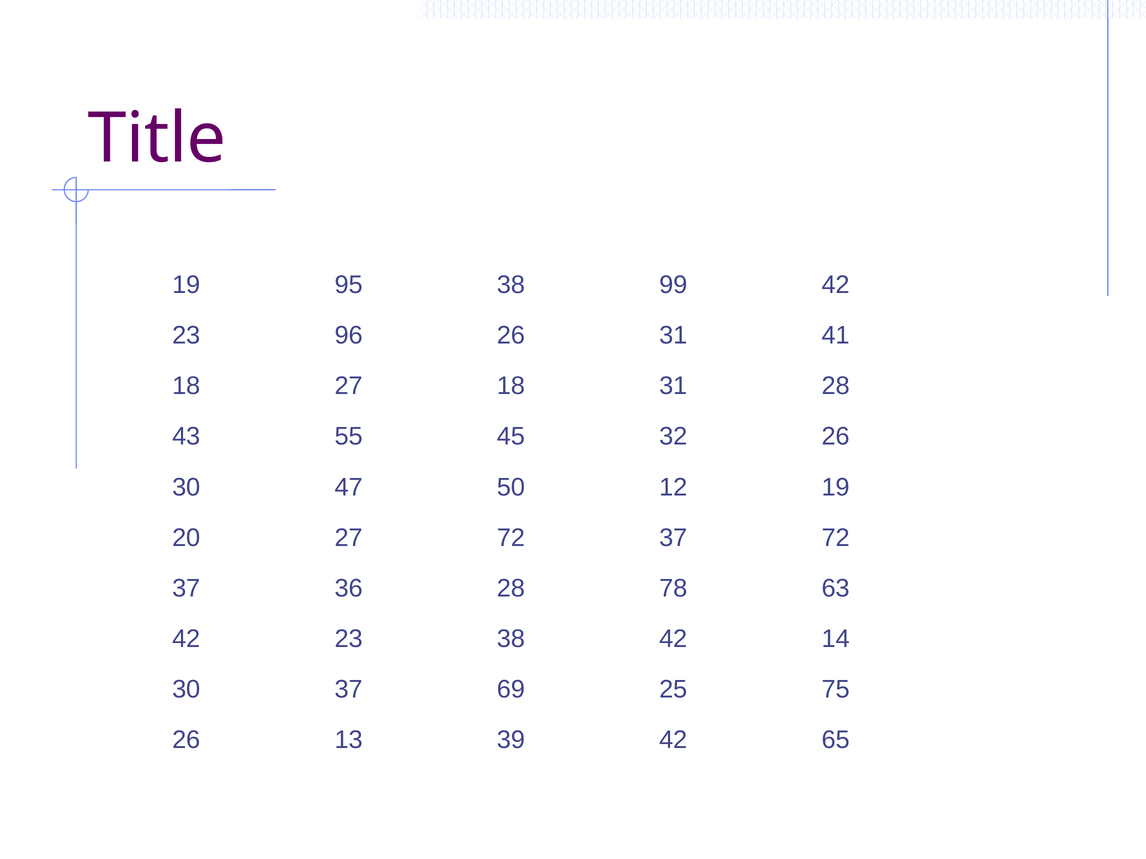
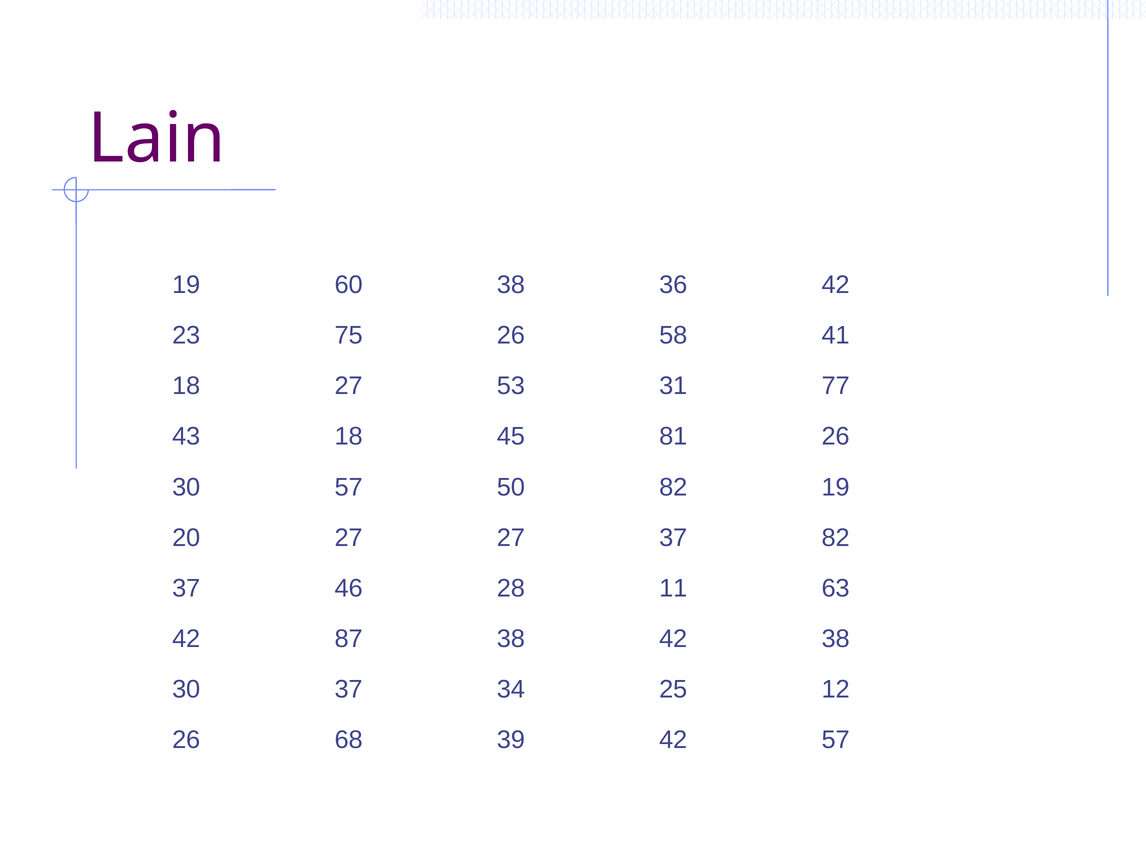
Title: Title -> Lain (157, 139)
95: 95 -> 60 (349, 285)
99: 99 -> 36 (673, 285)
96: 96 -> 75 (349, 336)
26 31: 31 -> 58 (673, 336)
27 18: 18 -> 53 (511, 386)
31 28: 28 -> 77 (836, 386)
43 55: 55 -> 18 (349, 437)
32: 32 -> 81 (673, 437)
30 47: 47 -> 57 (349, 487)
50 12: 12 -> 82 (673, 487)
27 72: 72 -> 27 (511, 538)
37 72: 72 -> 82 (836, 538)
36: 36 -> 46 (349, 589)
78: 78 -> 11 (673, 589)
23: 23 -> 87 (349, 639)
42 14: 14 -> 38 (836, 639)
69: 69 -> 34 (511, 690)
75: 75 -> 12 (836, 690)
13: 13 -> 68 (349, 740)
42 65: 65 -> 57 (836, 740)
